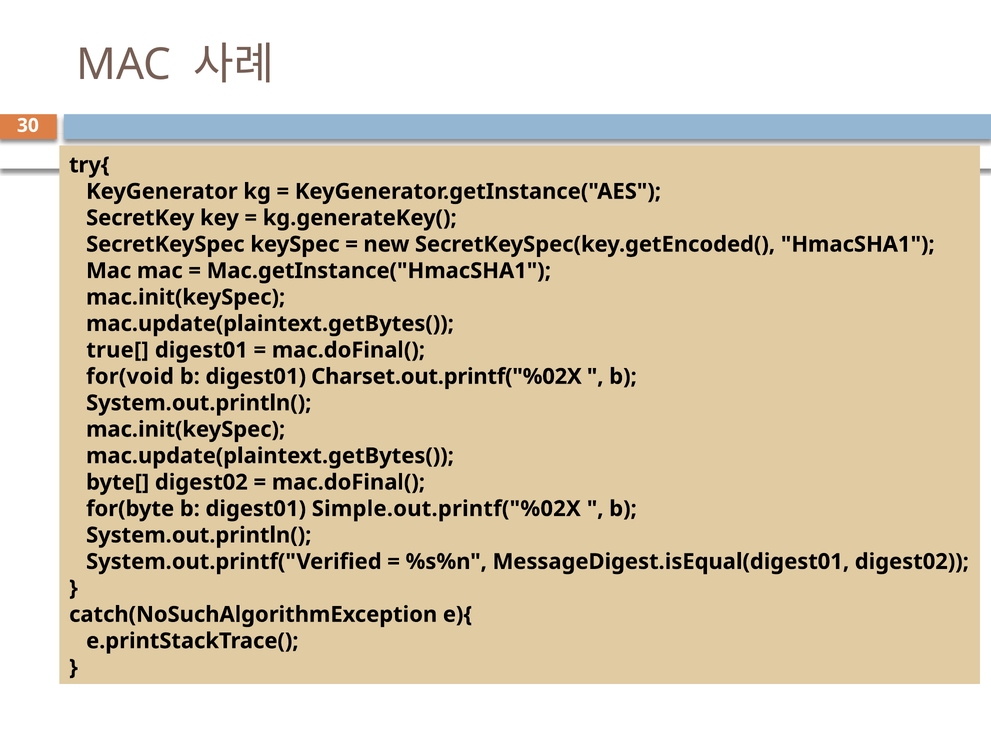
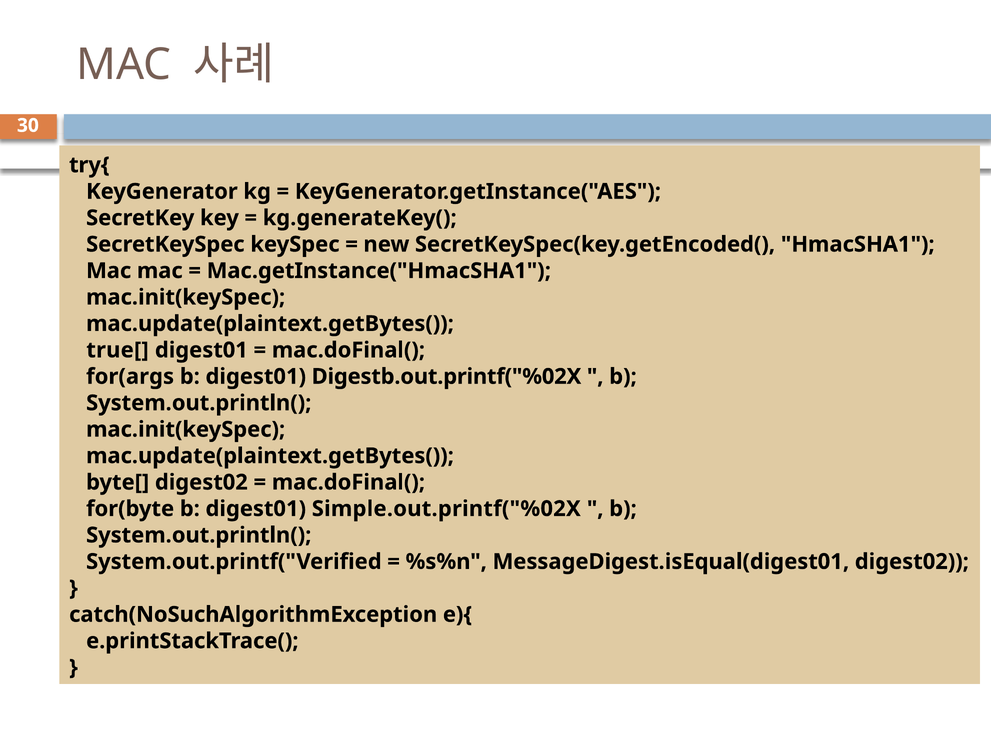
for(void: for(void -> for(args (130, 376)
Charset.out.printf("%02X: Charset.out.printf("%02X -> Digestb.out.printf("%02X (446, 376)
